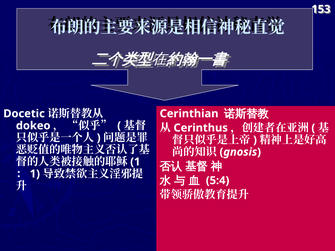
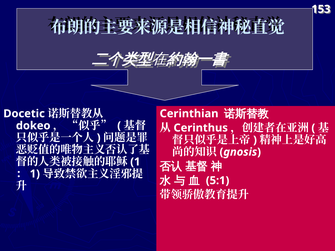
5:4: 5:4 -> 5:1 (218, 181)
